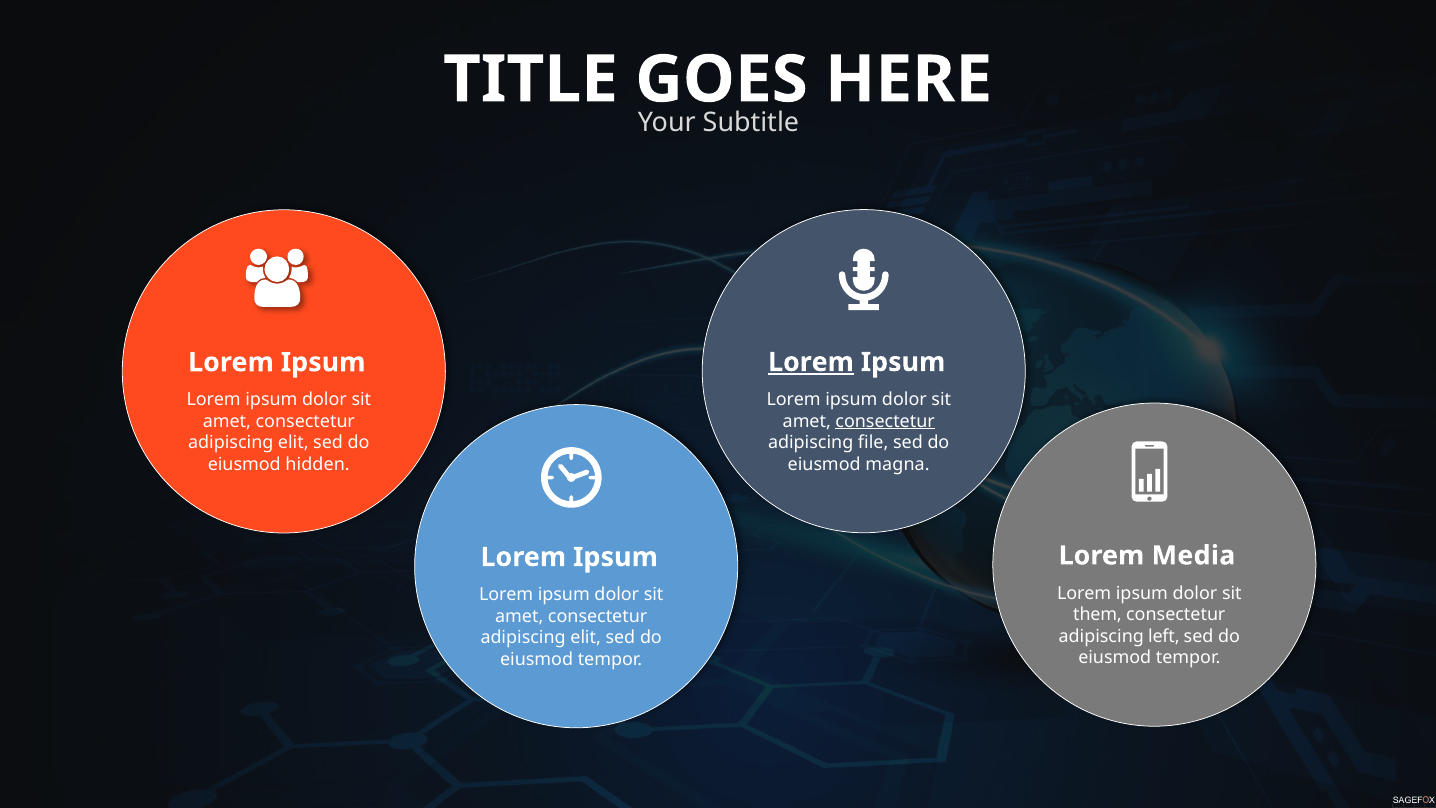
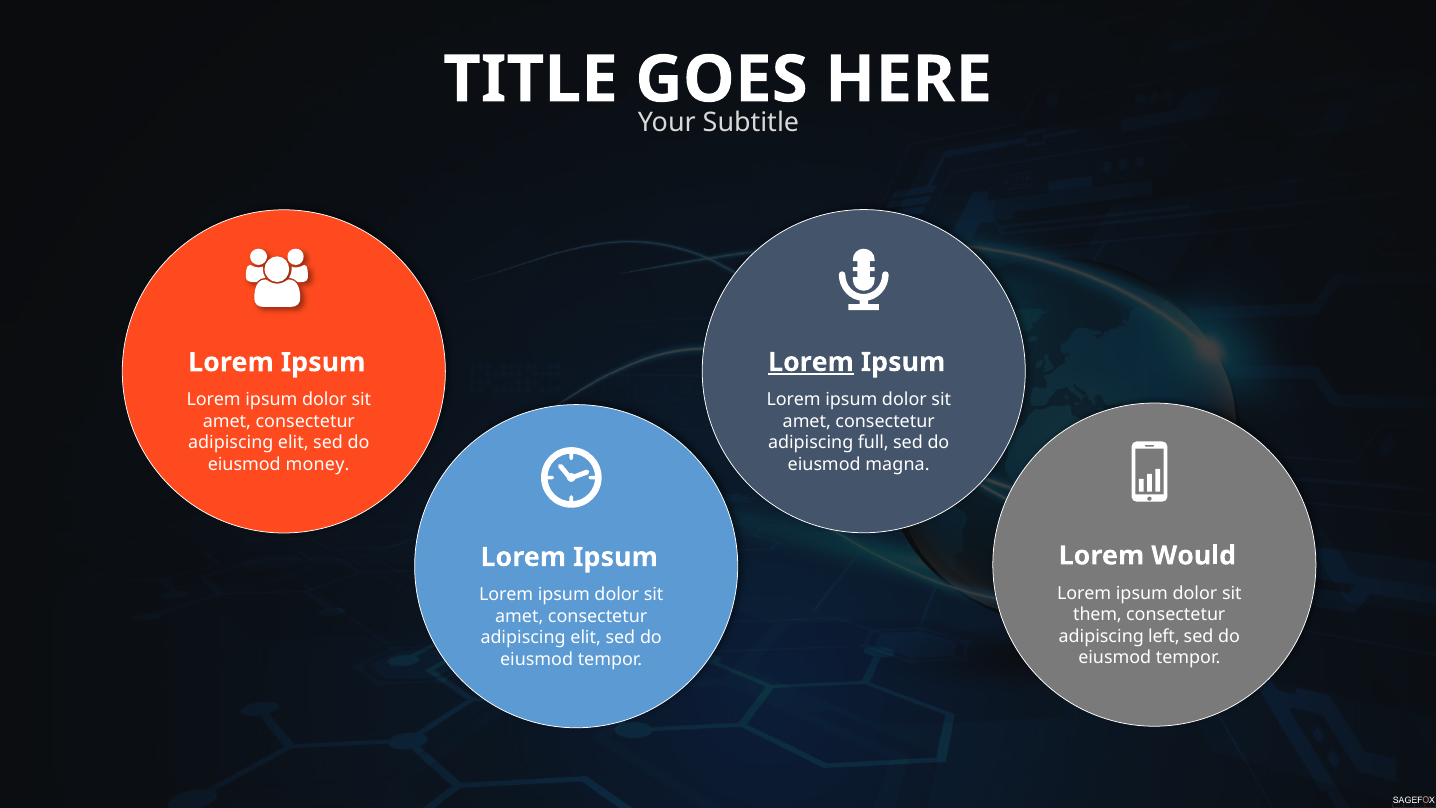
consectetur underline: present -> none (885, 421)
file: file -> full (873, 443)
hidden: hidden -> money (318, 464)
Media: Media -> Would (1194, 555)
